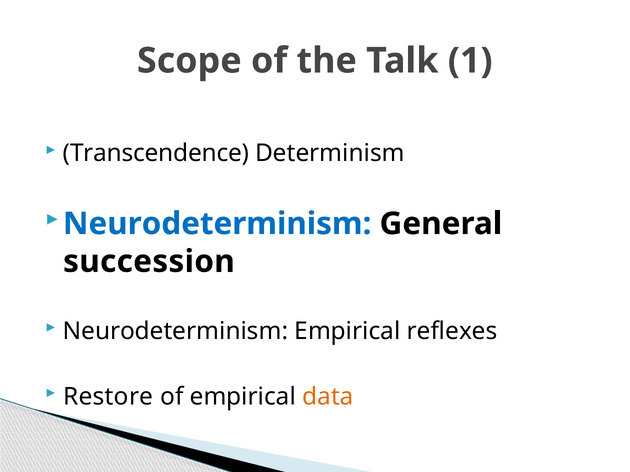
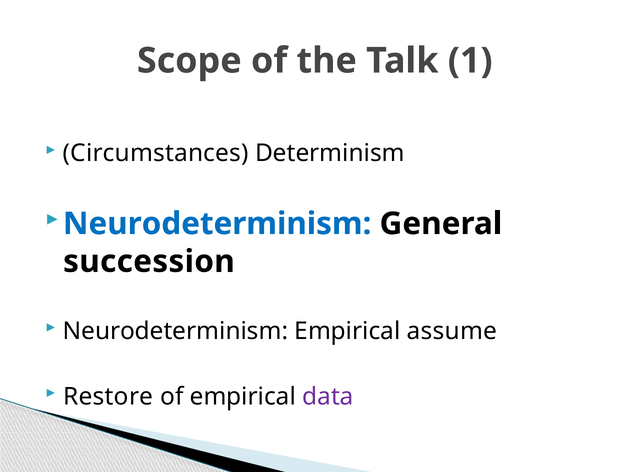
Transcendence: Transcendence -> Circumstances (156, 153)
reflexes: reflexes -> assume (452, 331)
data colour: orange -> purple (328, 397)
